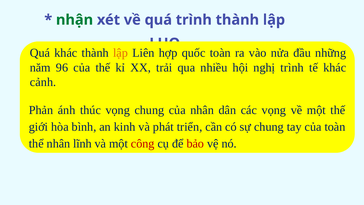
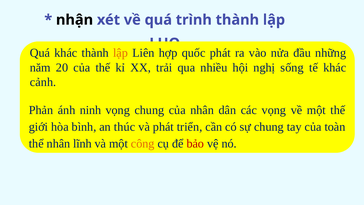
nhận colour: green -> black (75, 20)
quốc toàn: toàn -> phát (220, 53)
96: 96 -> 20 (62, 67)
nghị trình: trình -> sống (292, 67)
thúc: thúc -> ninh (91, 110)
kinh: kinh -> thúc (125, 127)
công colour: red -> orange (143, 143)
